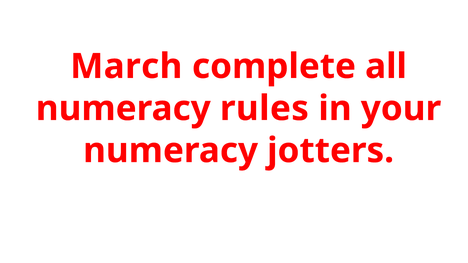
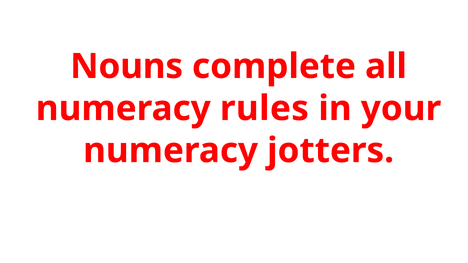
March: March -> Nouns (127, 66)
